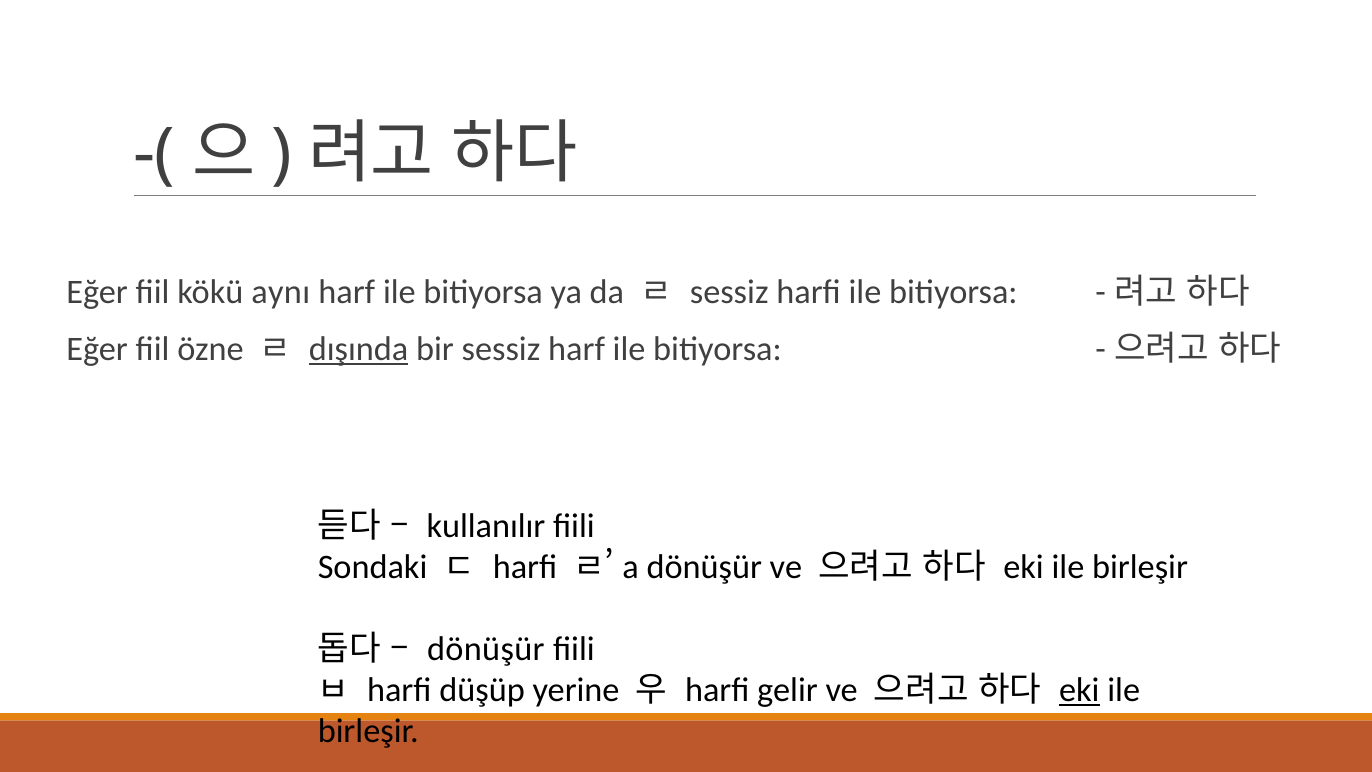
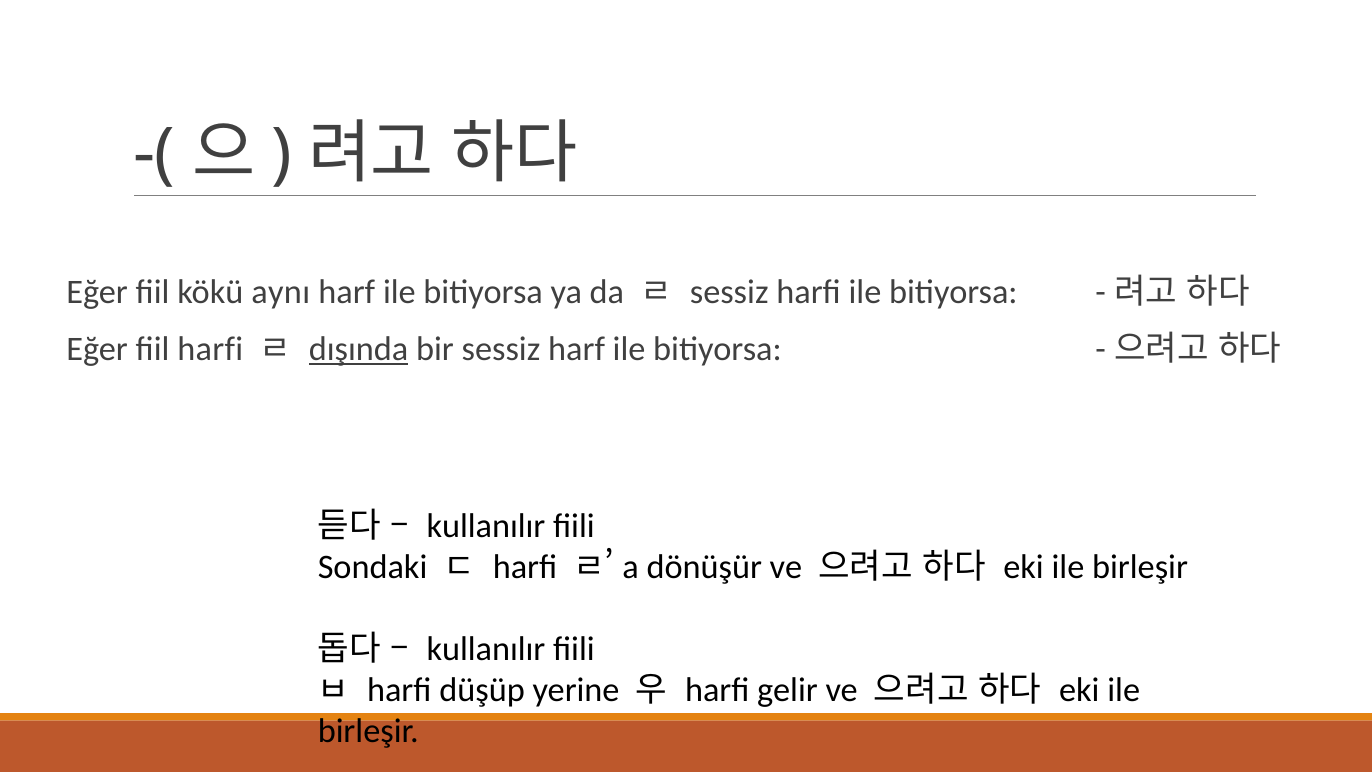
fiil özne: özne -> harfi (210, 349)
dönüşür: dönüşür -> kullanılır (486, 649)
eki underline: present -> none (1079, 690)
